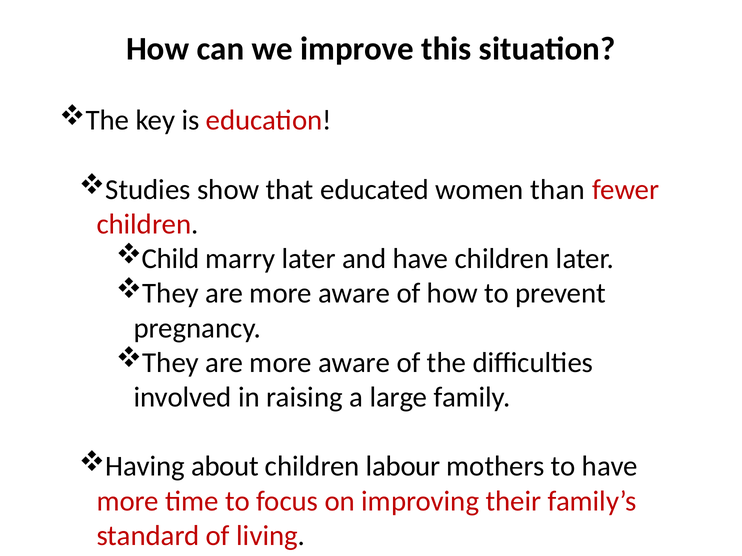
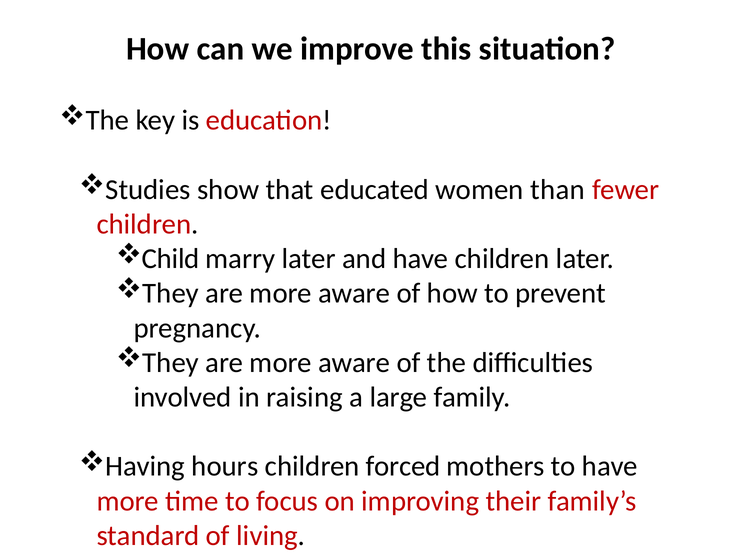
about: about -> hours (225, 467)
labour: labour -> forced (403, 467)
